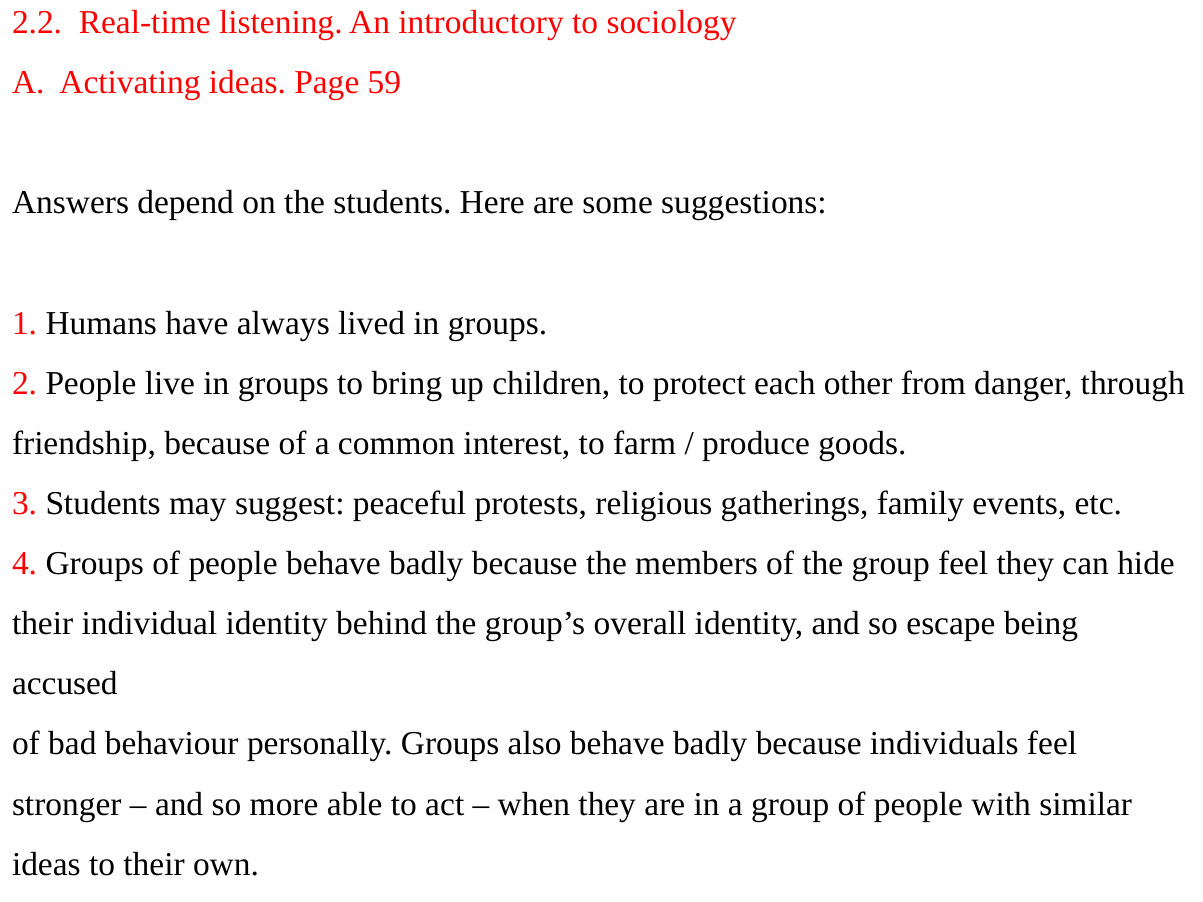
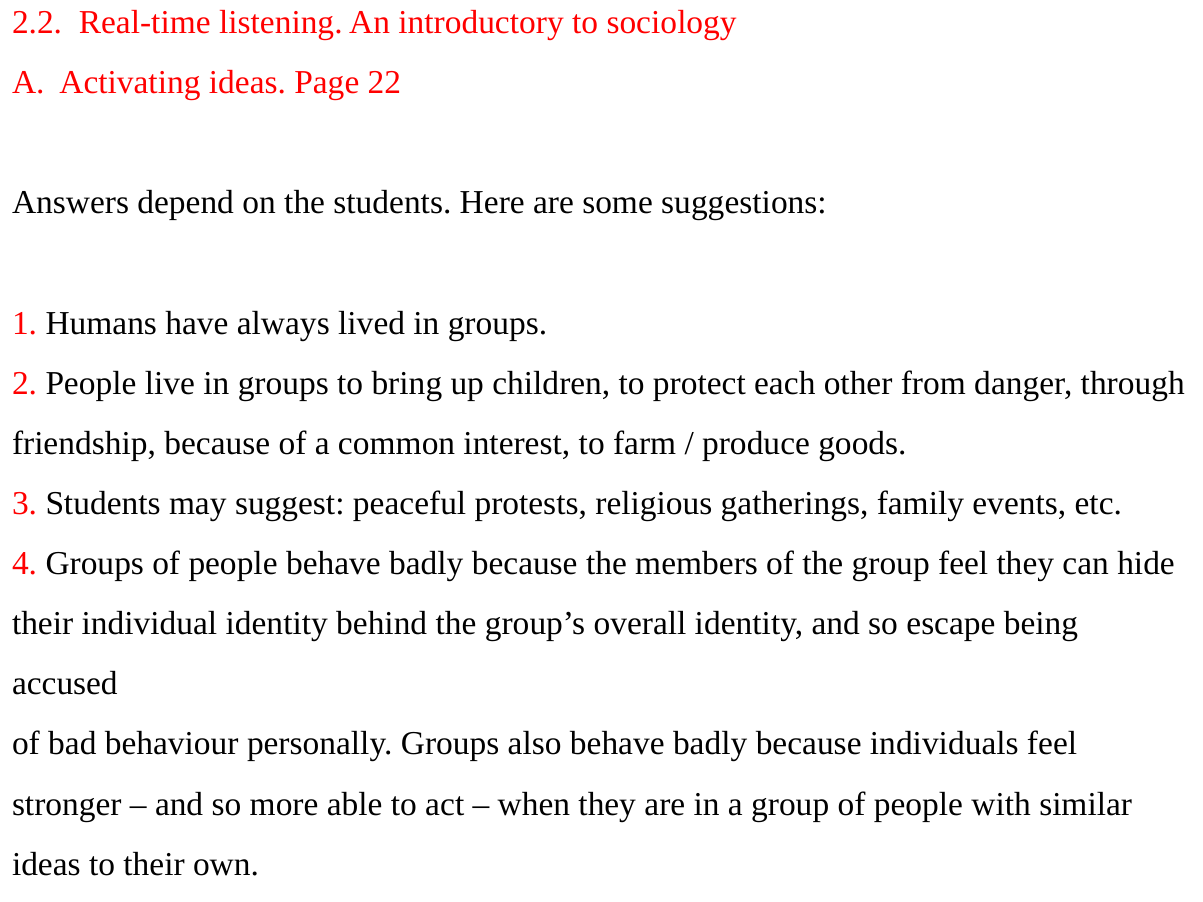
59: 59 -> 22 (384, 83)
